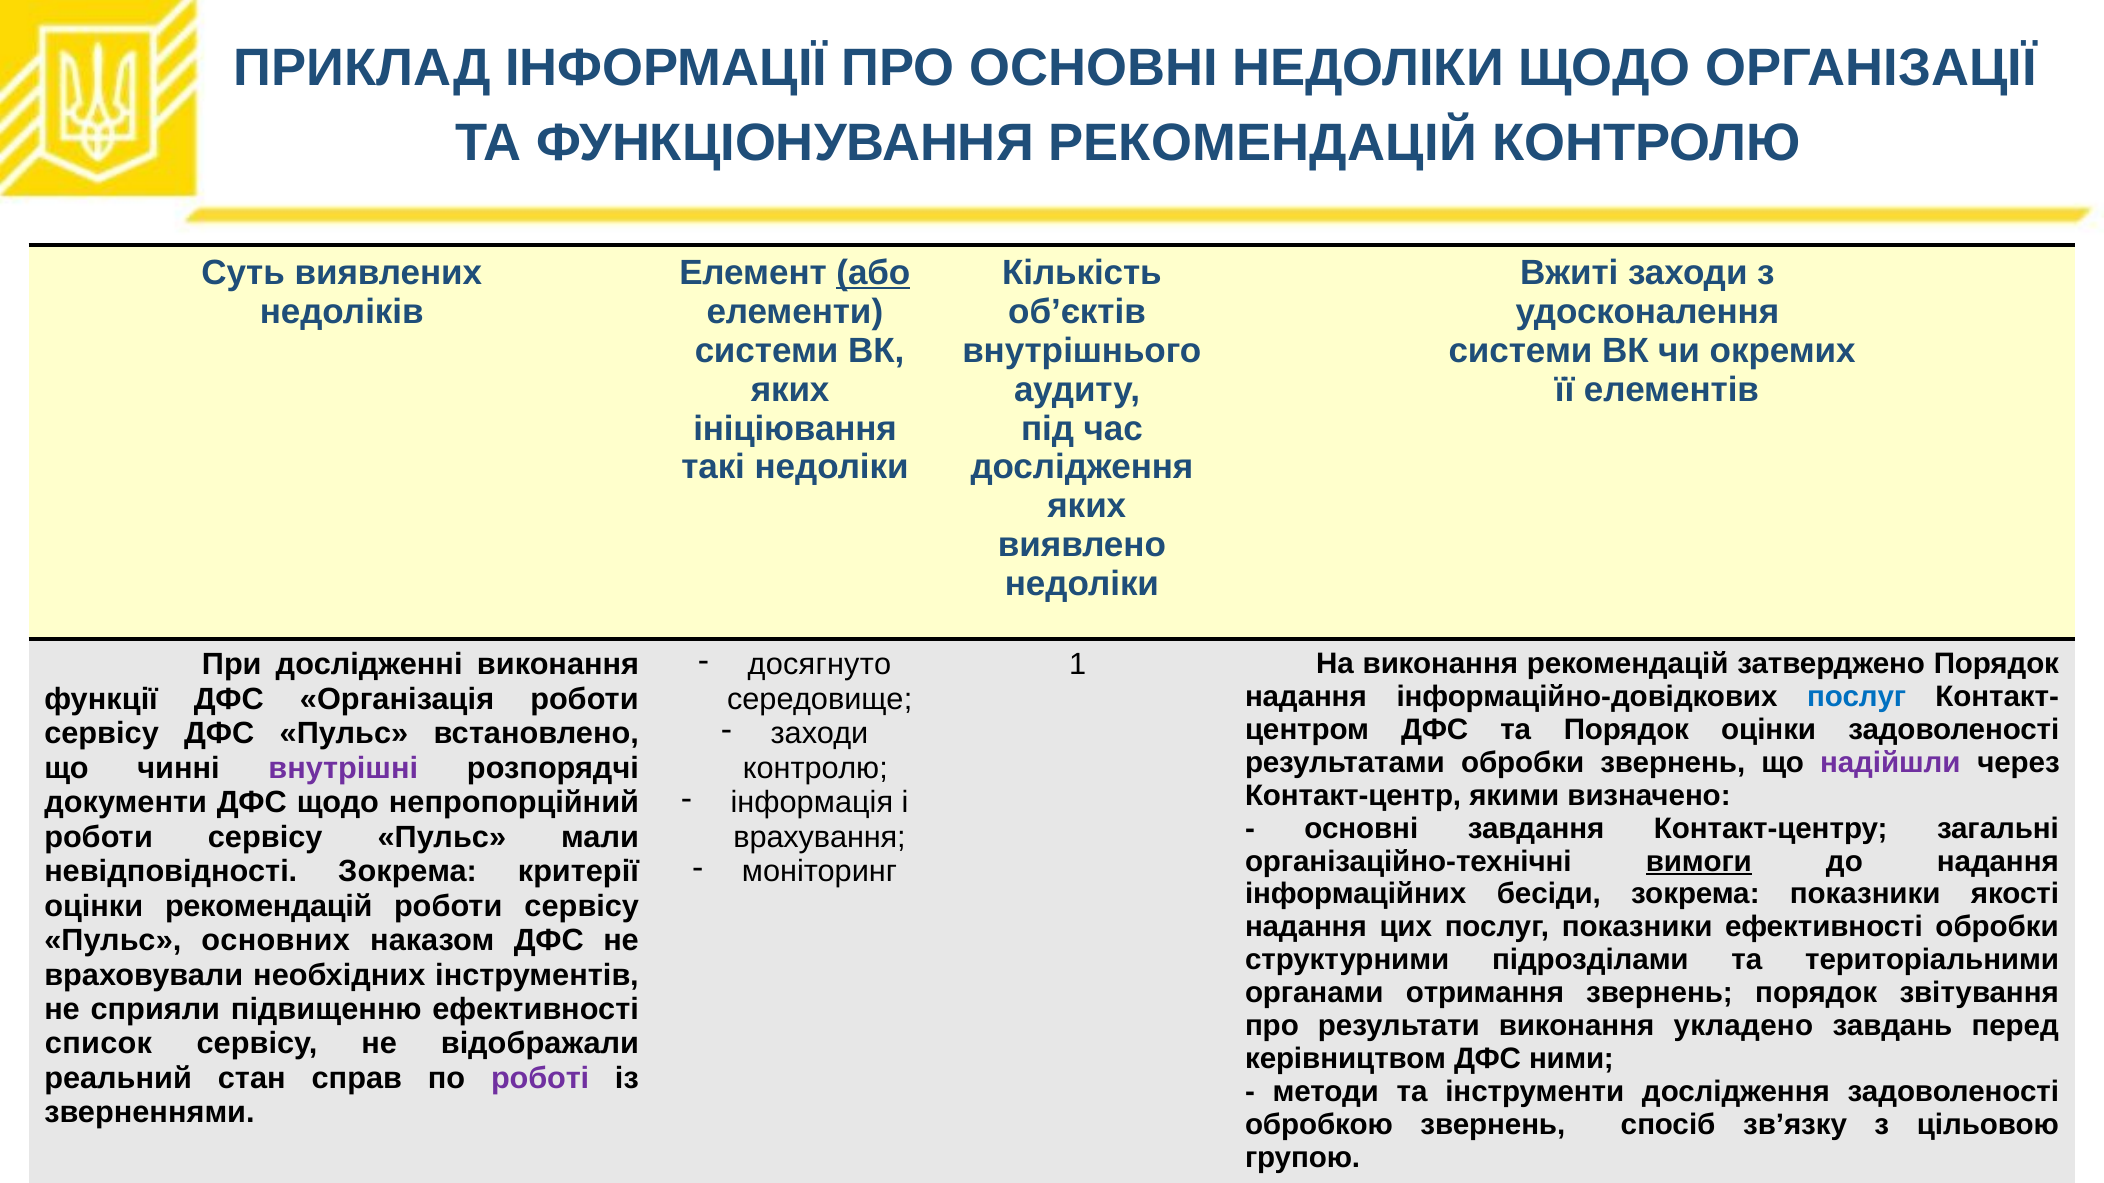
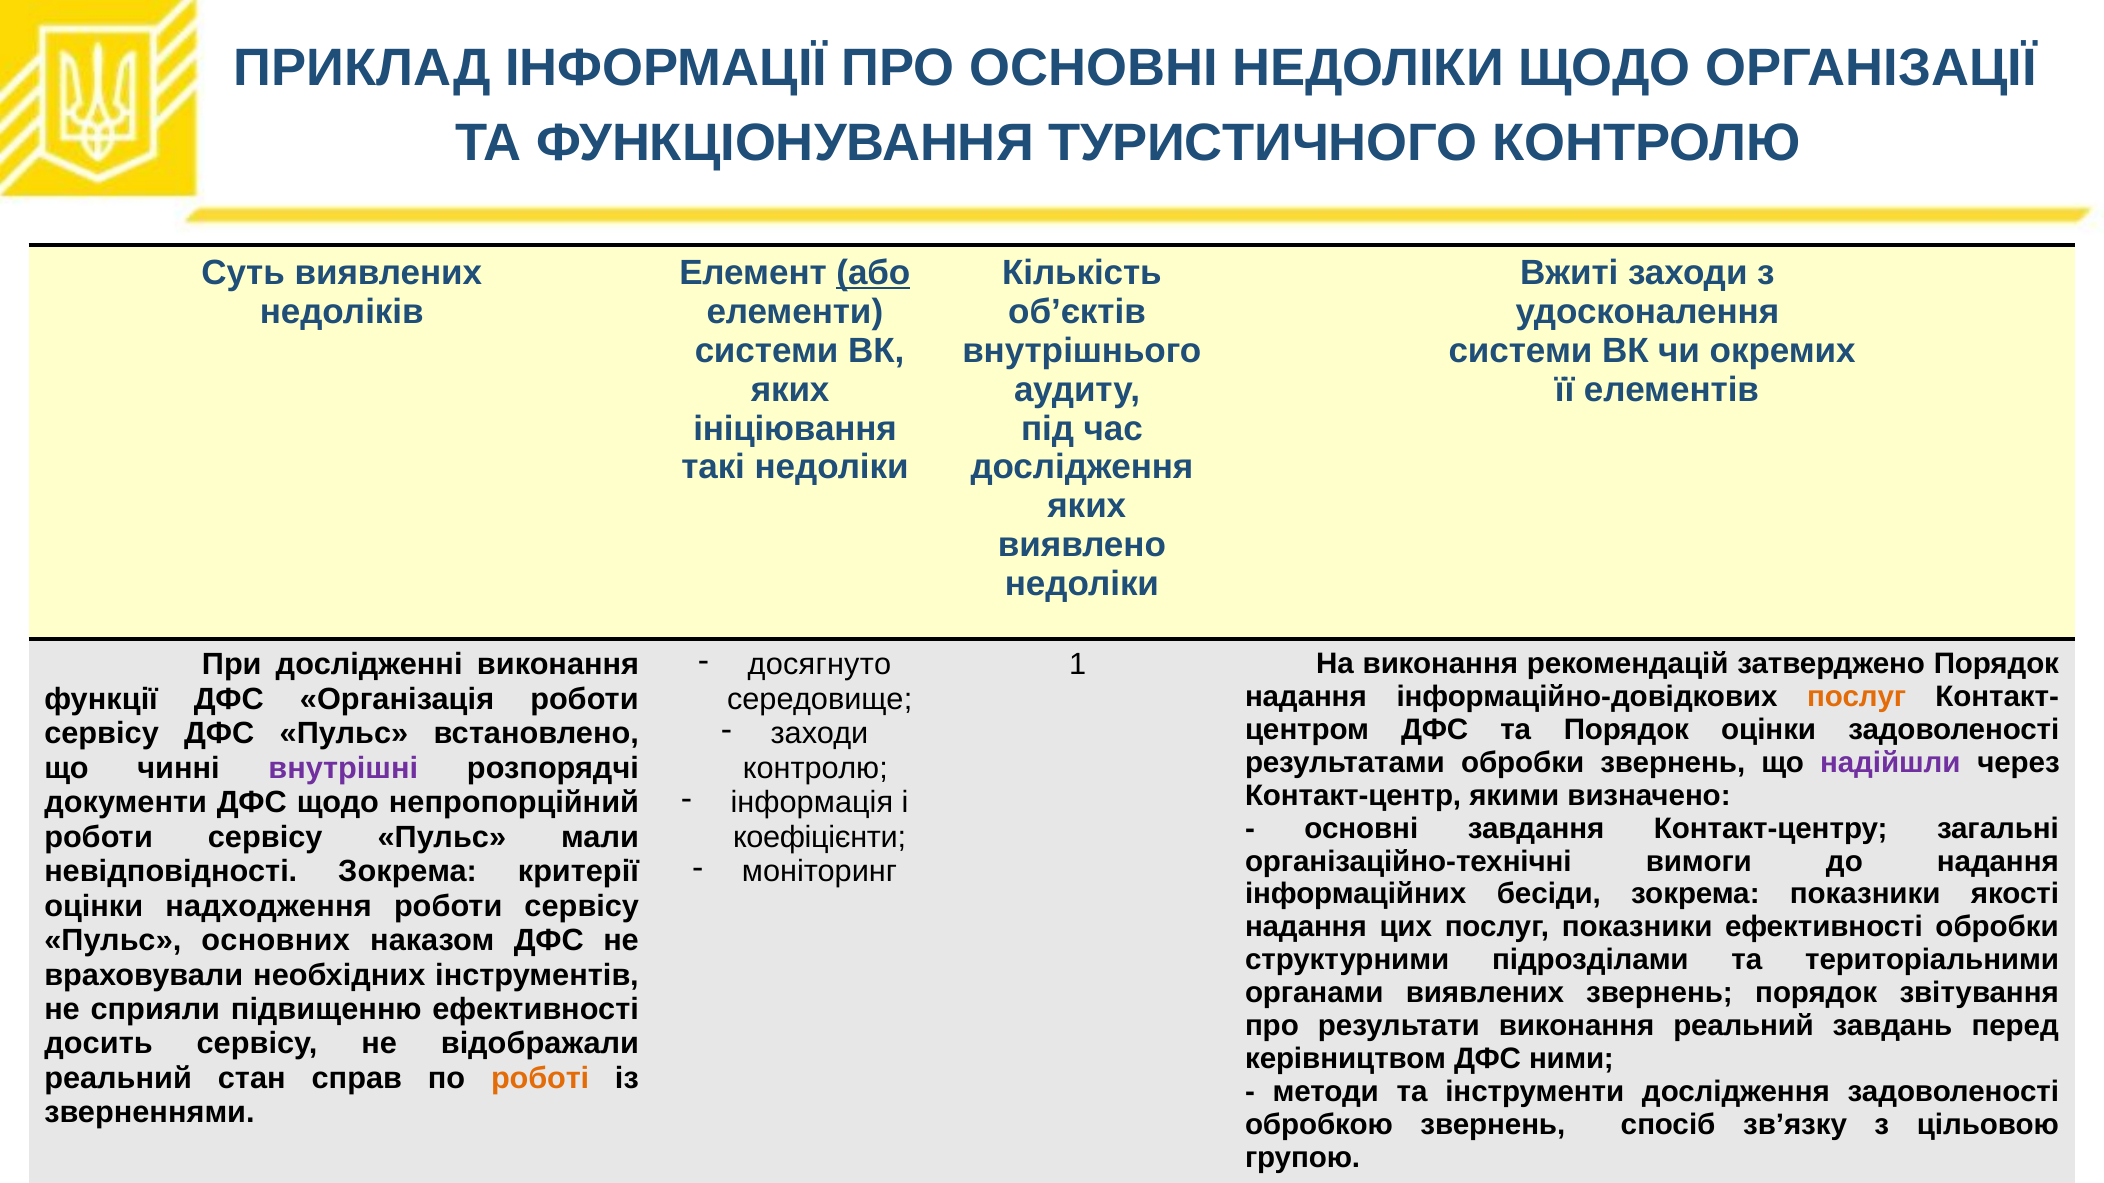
ФУНКЦІОНУВАННЯ РЕКОМЕНДАЦІЙ: РЕКОМЕНДАЦІЙ -> ТУРИСТИЧНОГО (1263, 143)
послуг colour: blue -> orange (1857, 697)
врахування: врахування -> коефіцієнти (820, 837)
вимоги underline: present -> none (1699, 862)
оцінки рекомендацій: рекомендацій -> надходження (269, 906)
органами отримання: отримання -> виявлених (1485, 993)
виконання укладено: укладено -> реальний (1744, 1026)
список: список -> досить (99, 1044)
роботі colour: purple -> orange (540, 1079)
